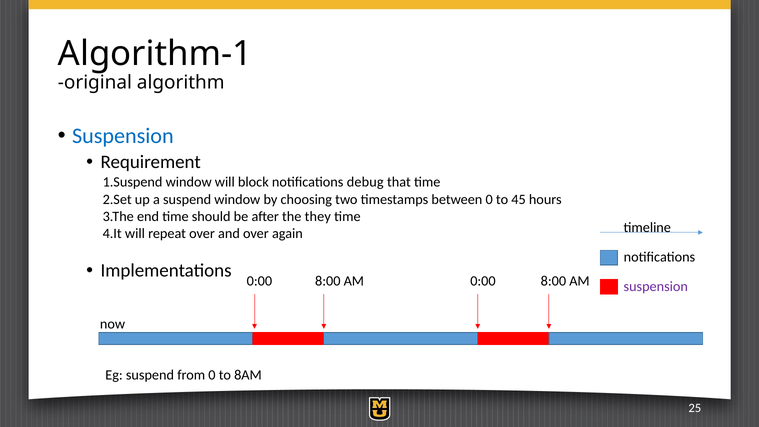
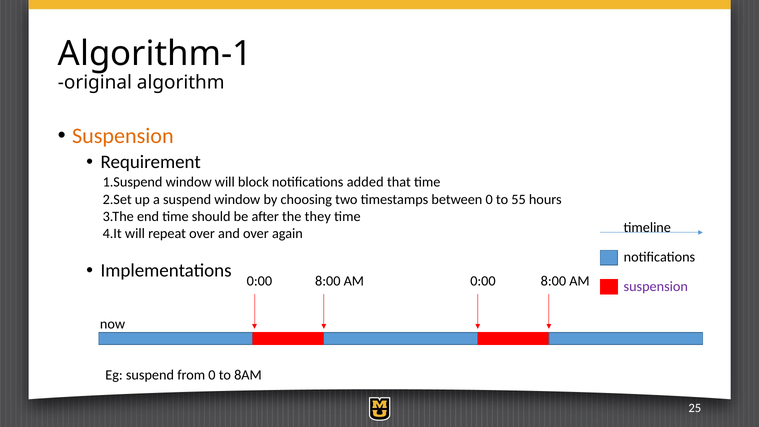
Suspension colour: blue -> orange (123, 136)
debug: debug -> added (365, 182)
45: 45 -> 55 (519, 199)
